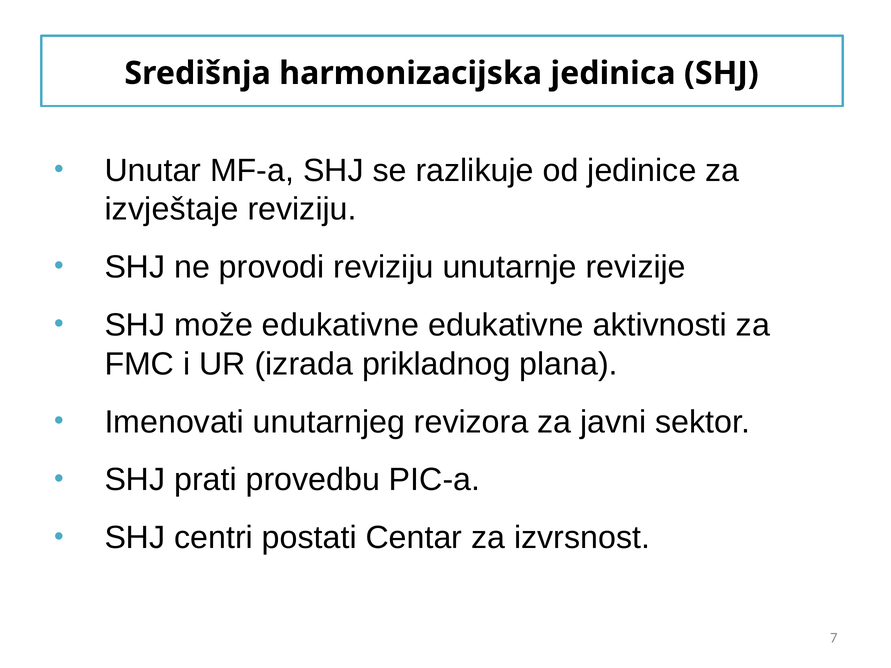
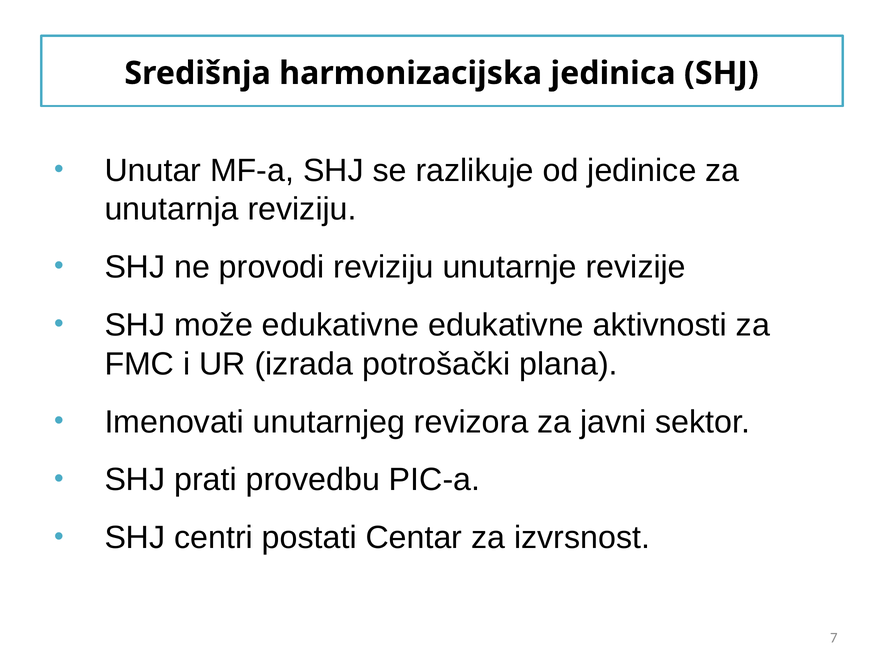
izvještaje: izvještaje -> unutarnja (172, 209)
prikladnog: prikladnog -> potrošački (436, 364)
